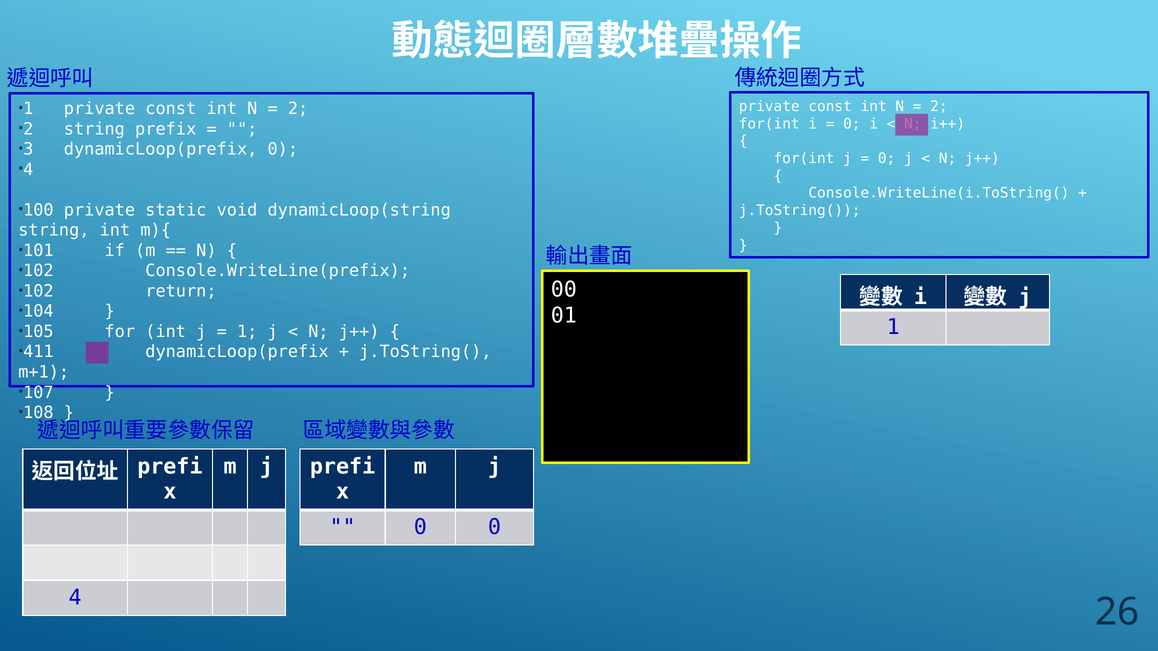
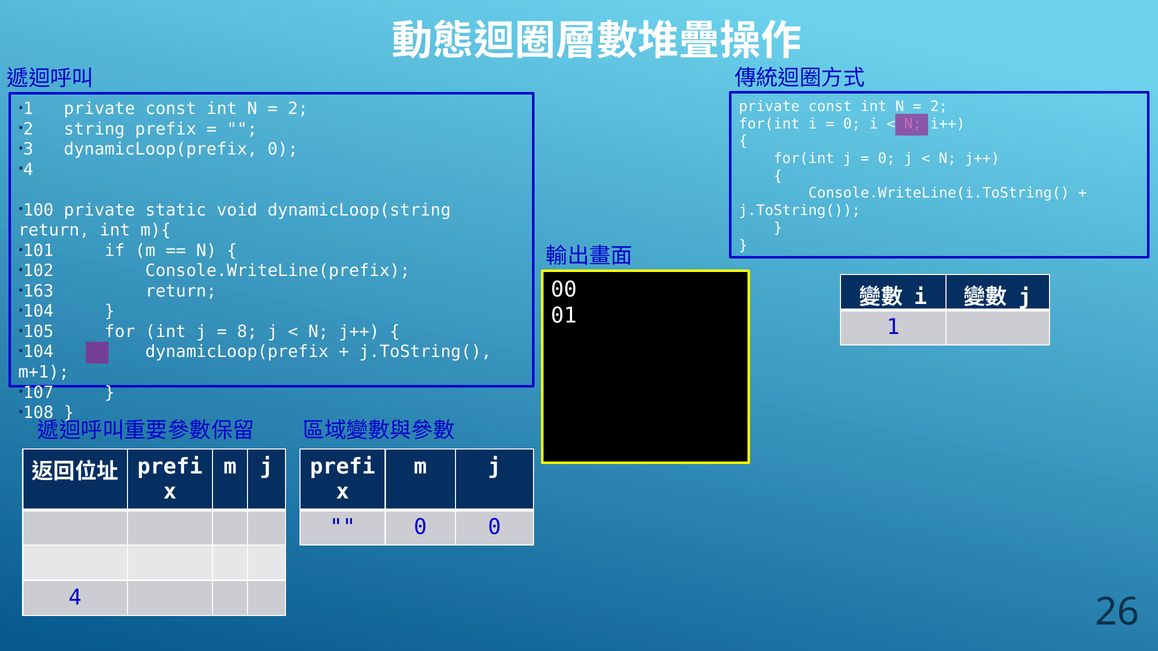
string: string -> return (54, 230)
102: 102 -> 163 (38, 291)
1: 1 -> 8 (247, 332)
411: 411 -> 104 (38, 352)
